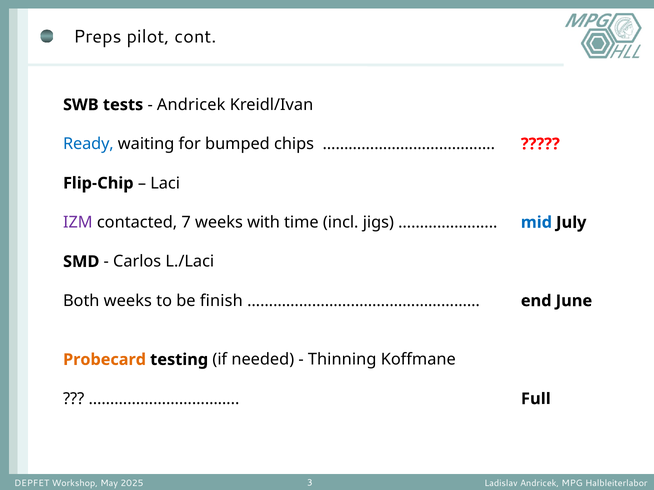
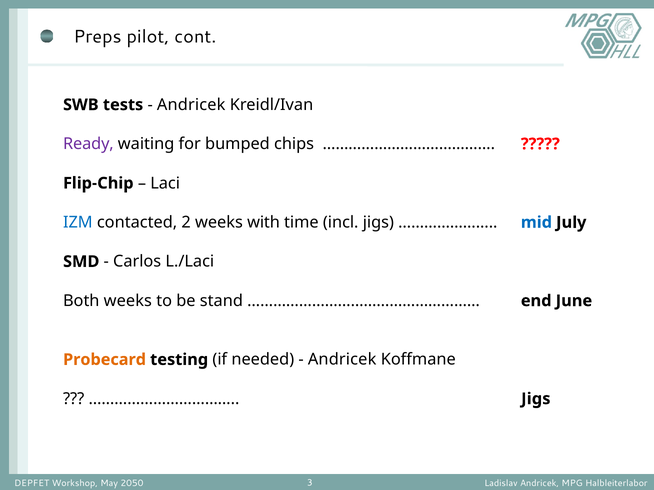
Ready colour: blue -> purple (88, 144)
IZM colour: purple -> blue (78, 223)
7: 7 -> 2 (186, 223)
finish: finish -> stand (221, 301)
Thinning: Thinning -> Andricek (342, 360)
Full: Full -> Jigs (536, 399)
2025: 2025 -> 2050 (132, 484)
